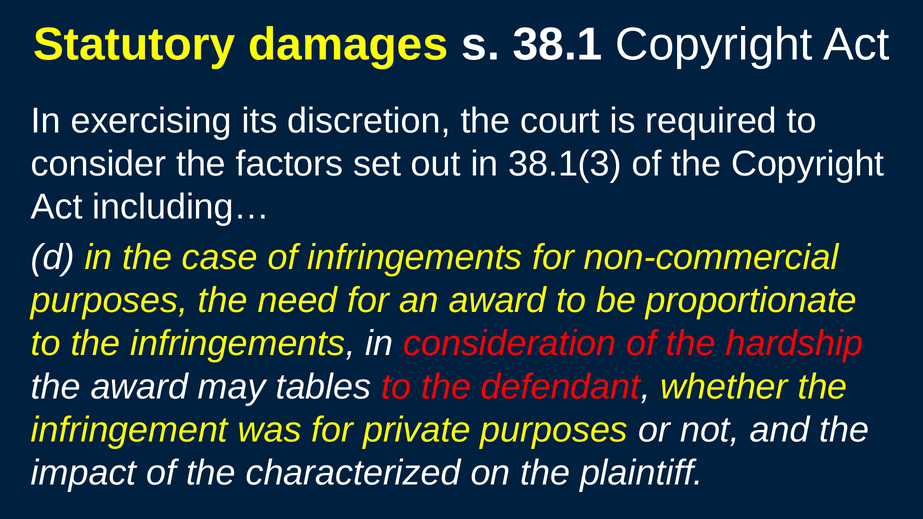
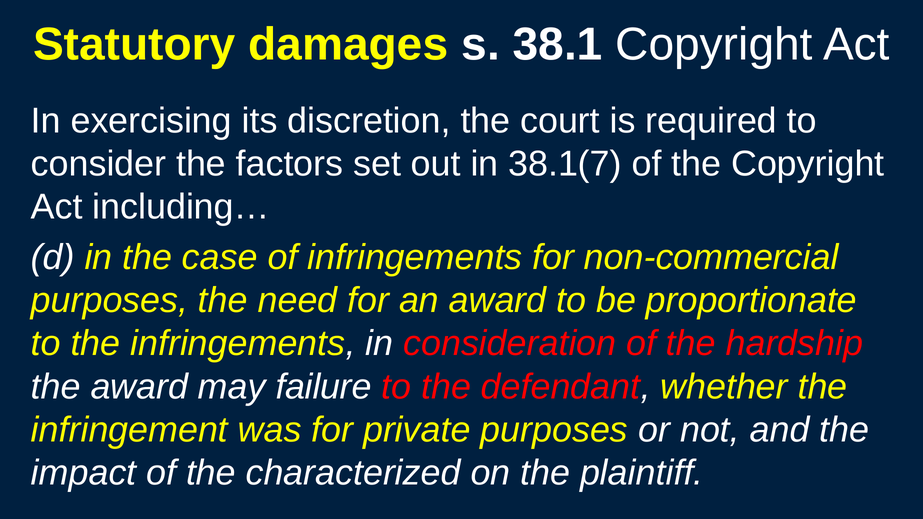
38.1(3: 38.1(3 -> 38.1(7 (565, 164)
tables: tables -> failure (324, 387)
